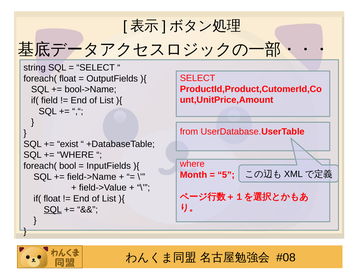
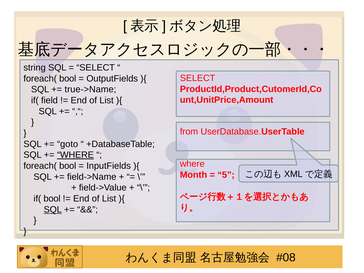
float: float -> bool (68, 79)
bool->Name: bool->Name -> true->Name (90, 89)
exist: exist -> goto (68, 144)
WHERE underline: none -> present (75, 155)
if( float: float -> bool (52, 199)
